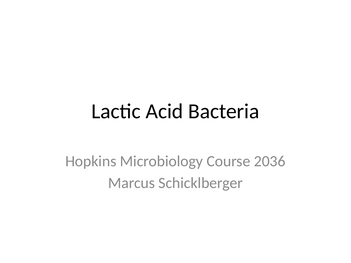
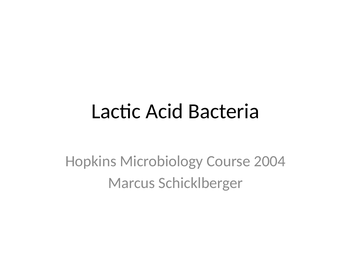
2036: 2036 -> 2004 (270, 161)
